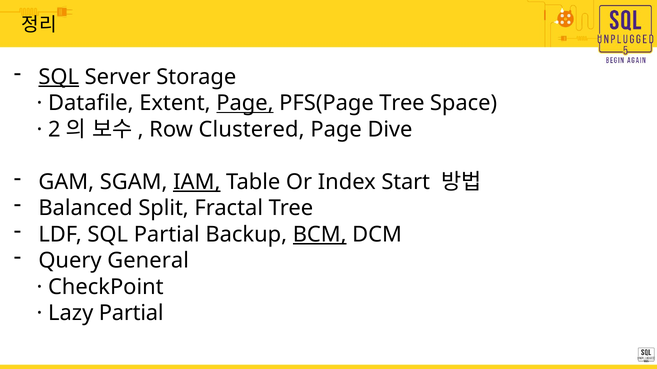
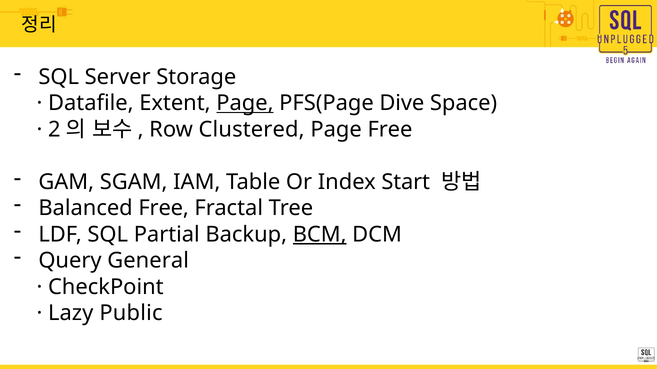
SQL underline: present -> none (59, 77)
PFS(Page Tree: Tree -> Dive (402, 103)
Page Dive: Dive -> Free (390, 130)
IAM underline: present -> none (197, 182)
Balanced Split: Split -> Free (164, 208)
Lazy Partial: Partial -> Public (131, 314)
